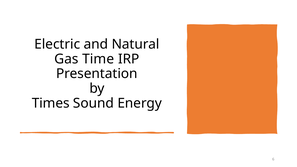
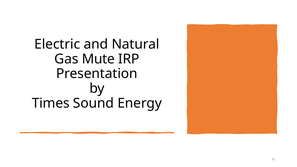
Time: Time -> Mute (98, 59)
